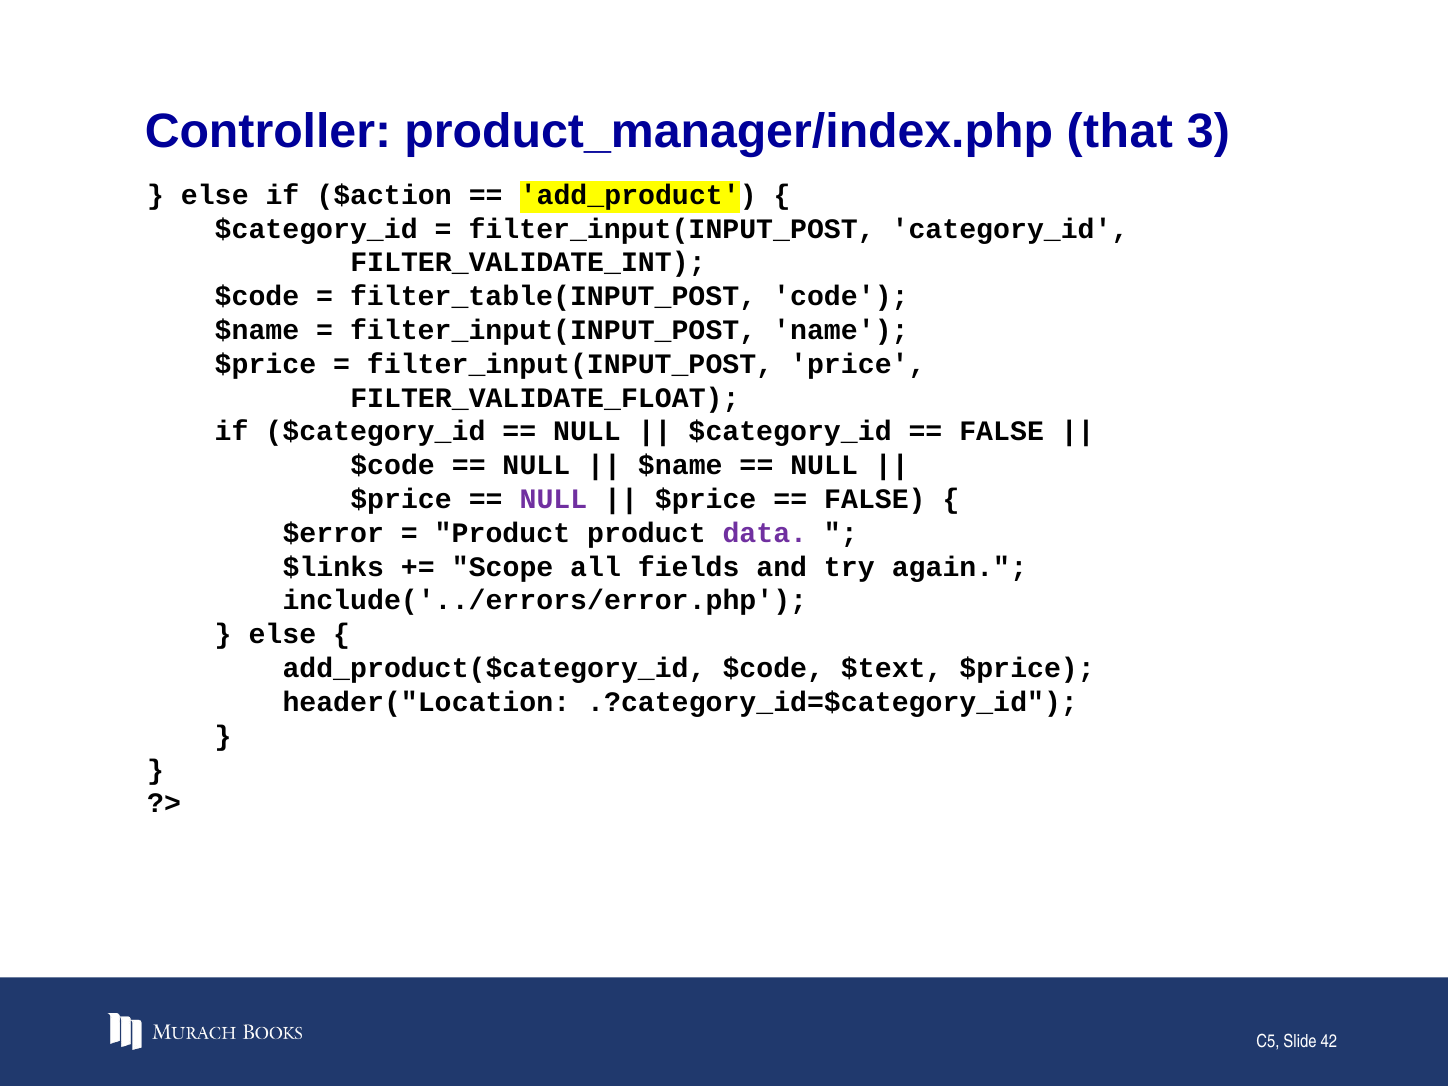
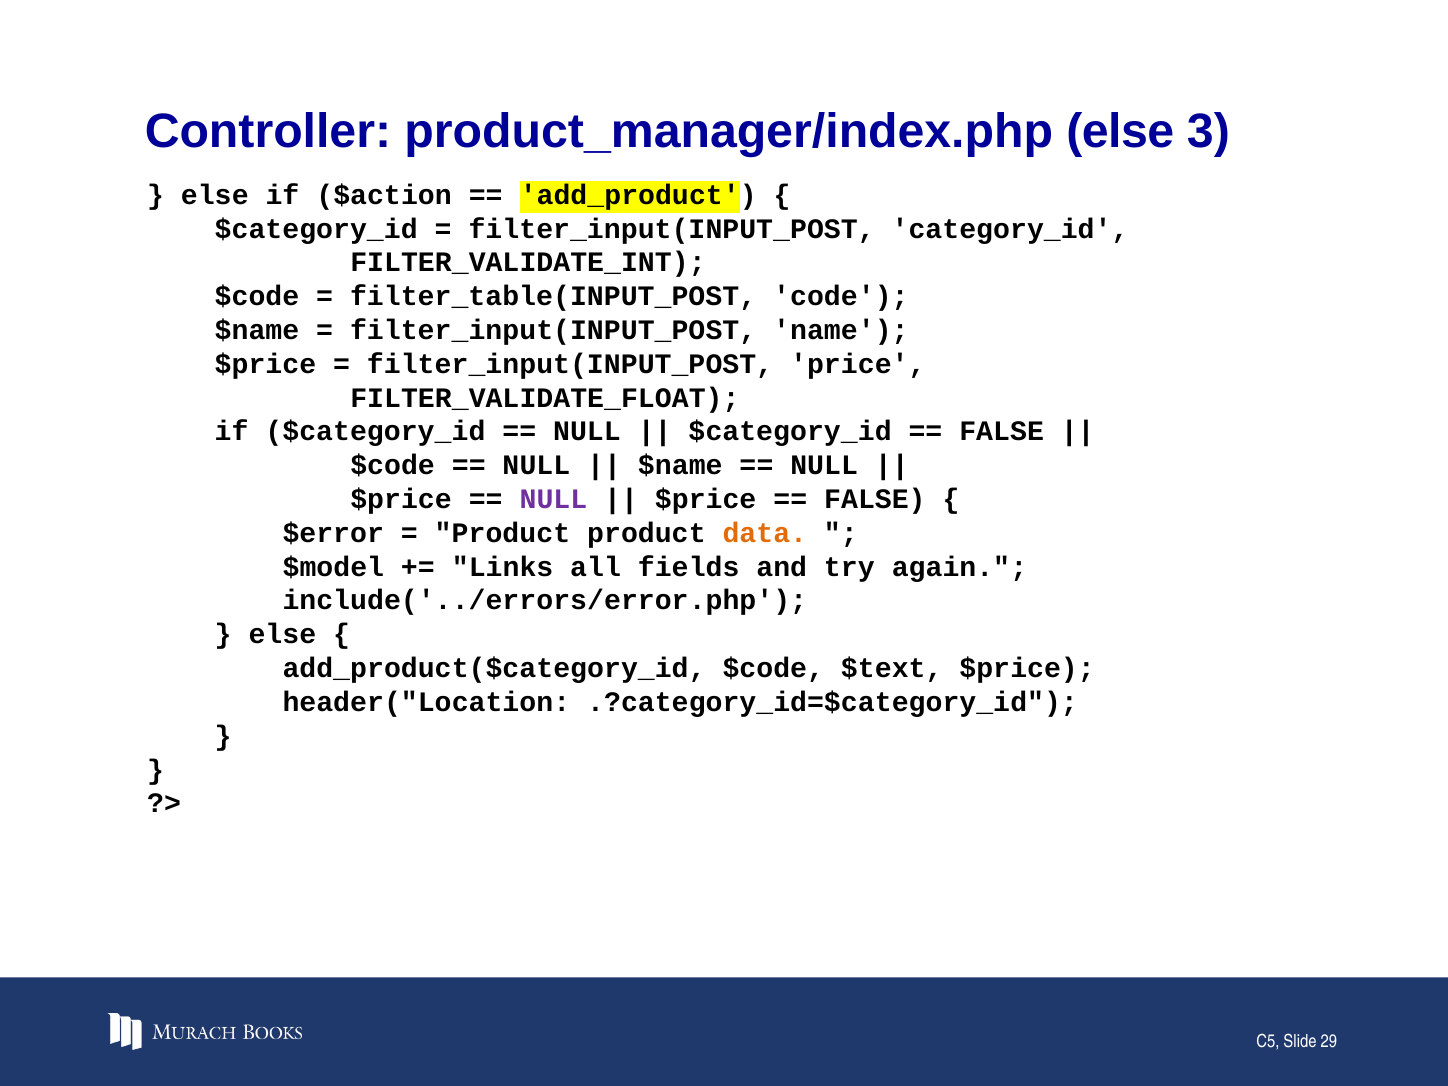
product_manager/index.php that: that -> else (1120, 132)
data colour: purple -> orange (765, 533)
$links: $links -> $model (333, 567)
Scope: Scope -> Links (503, 567)
42: 42 -> 29 (1329, 1042)
